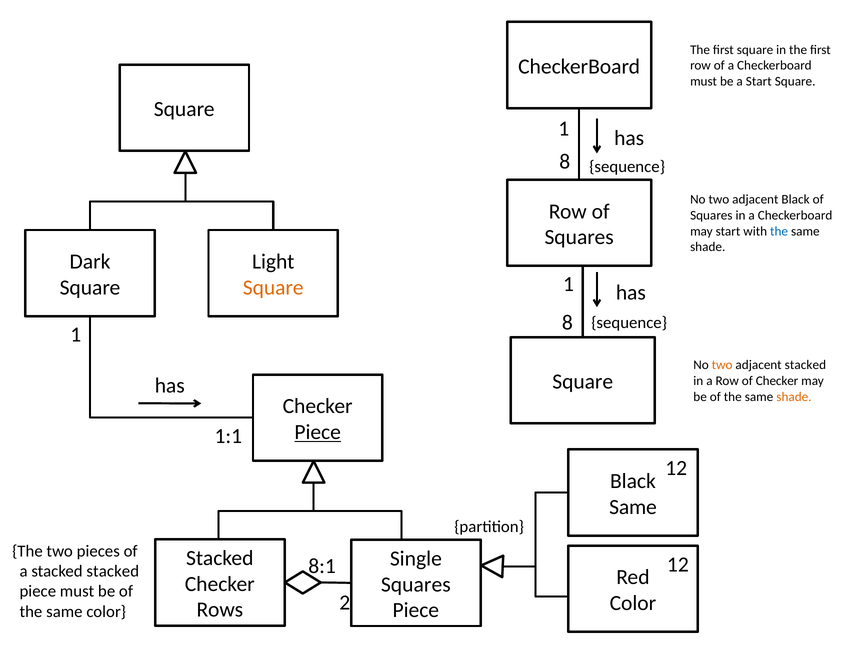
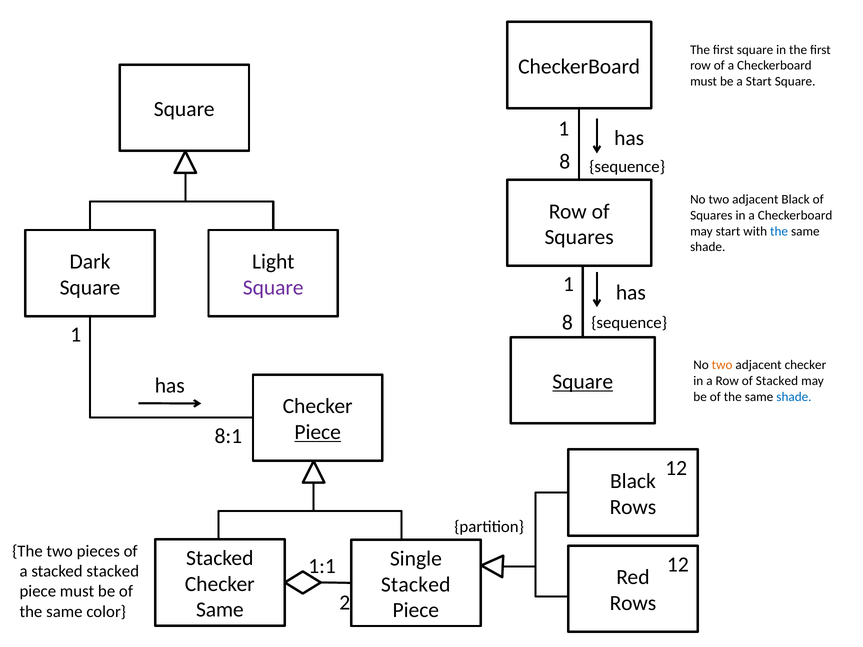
Square colour: orange -> purple (273, 288)
adjacent stacked: stacked -> checker (805, 365)
Square underline: none -> present (583, 382)
of Checker: Checker -> Stacked (777, 381)
shade colour: orange -> blue (794, 397)
1:1: 1:1 -> 8:1 (228, 437)
Same: Same -> Rows (633, 507)
8:1: 8:1 -> 1:1 (322, 567)
Squares: Squares -> Stacked (416, 585)
Color: Color -> Rows (633, 603)
Rows: Rows -> Same (220, 610)
